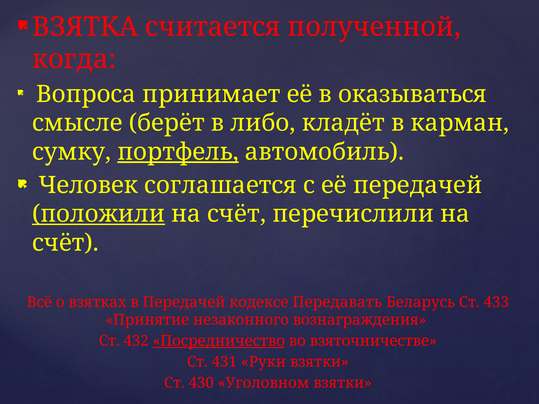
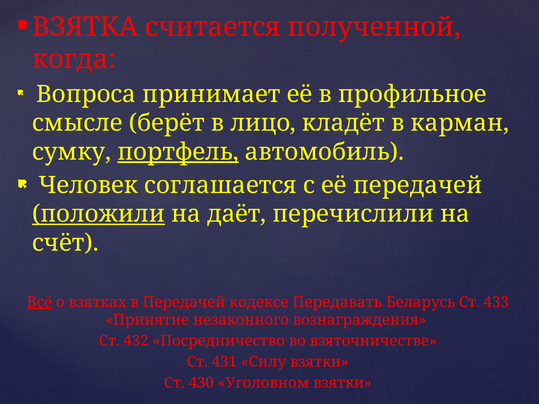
оказываться: оказываться -> профильное (412, 94)
либо: либо -> лицо (263, 123)
счёт: счёт -> даёт (237, 214)
Всё underline: none -> present (39, 302)
Посредничество underline: present -> none (219, 341)
Руки: Руки -> Силу (263, 362)
